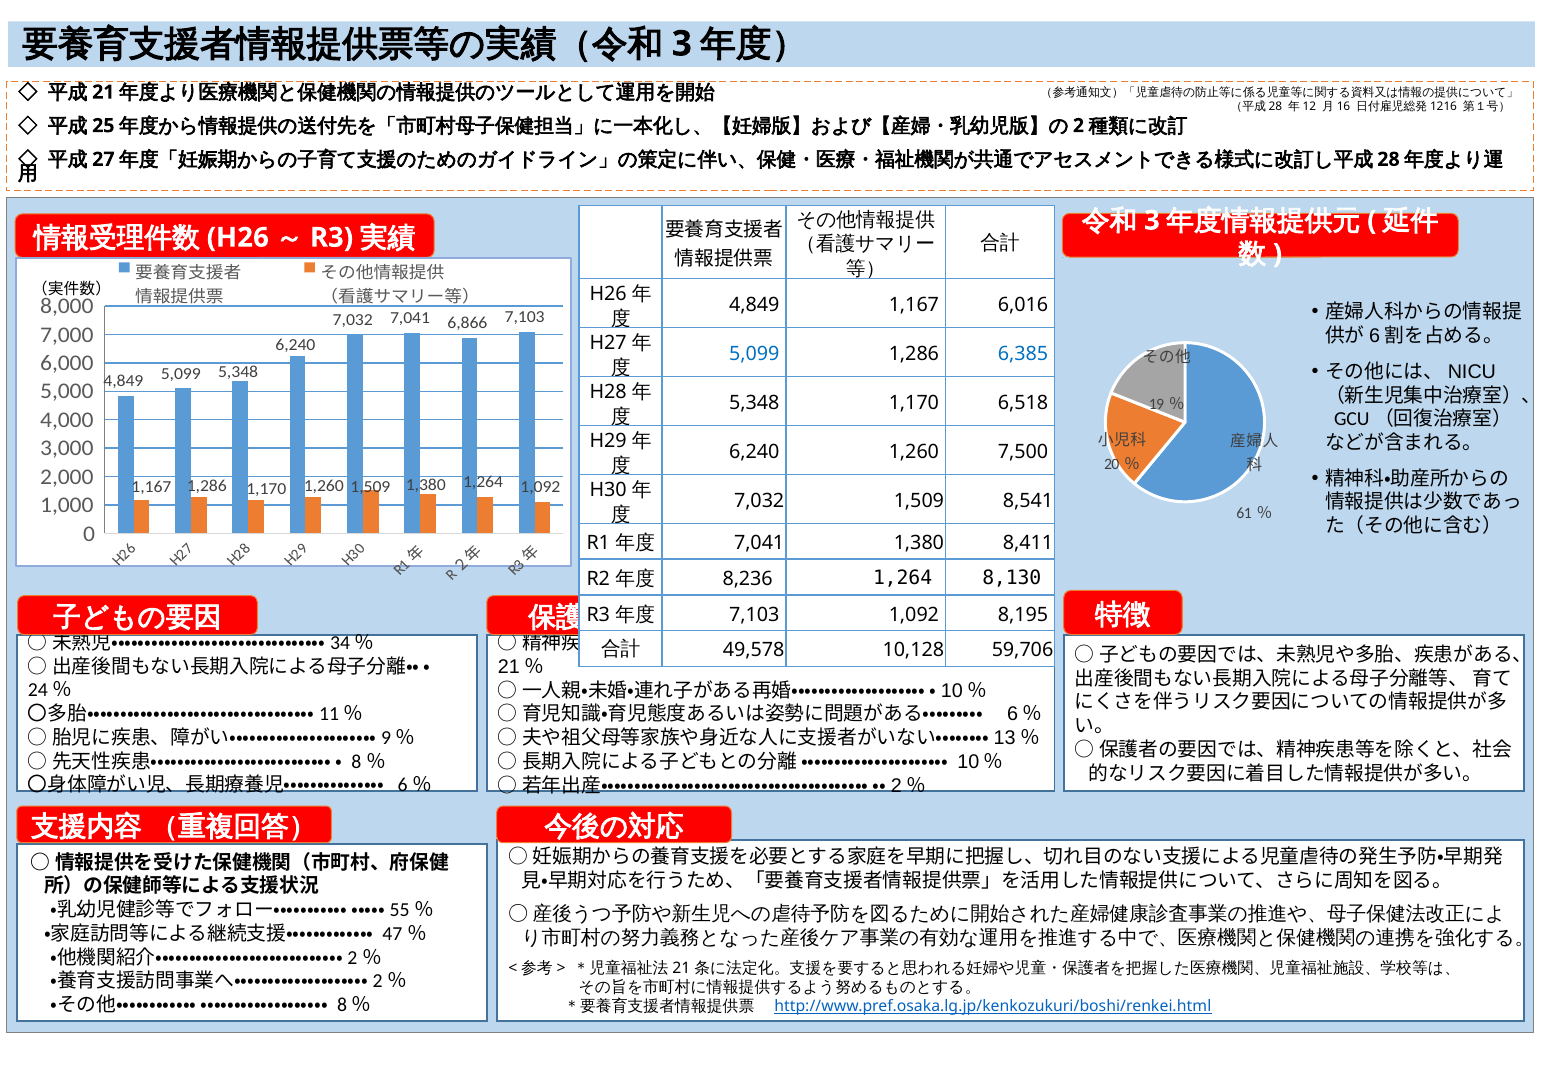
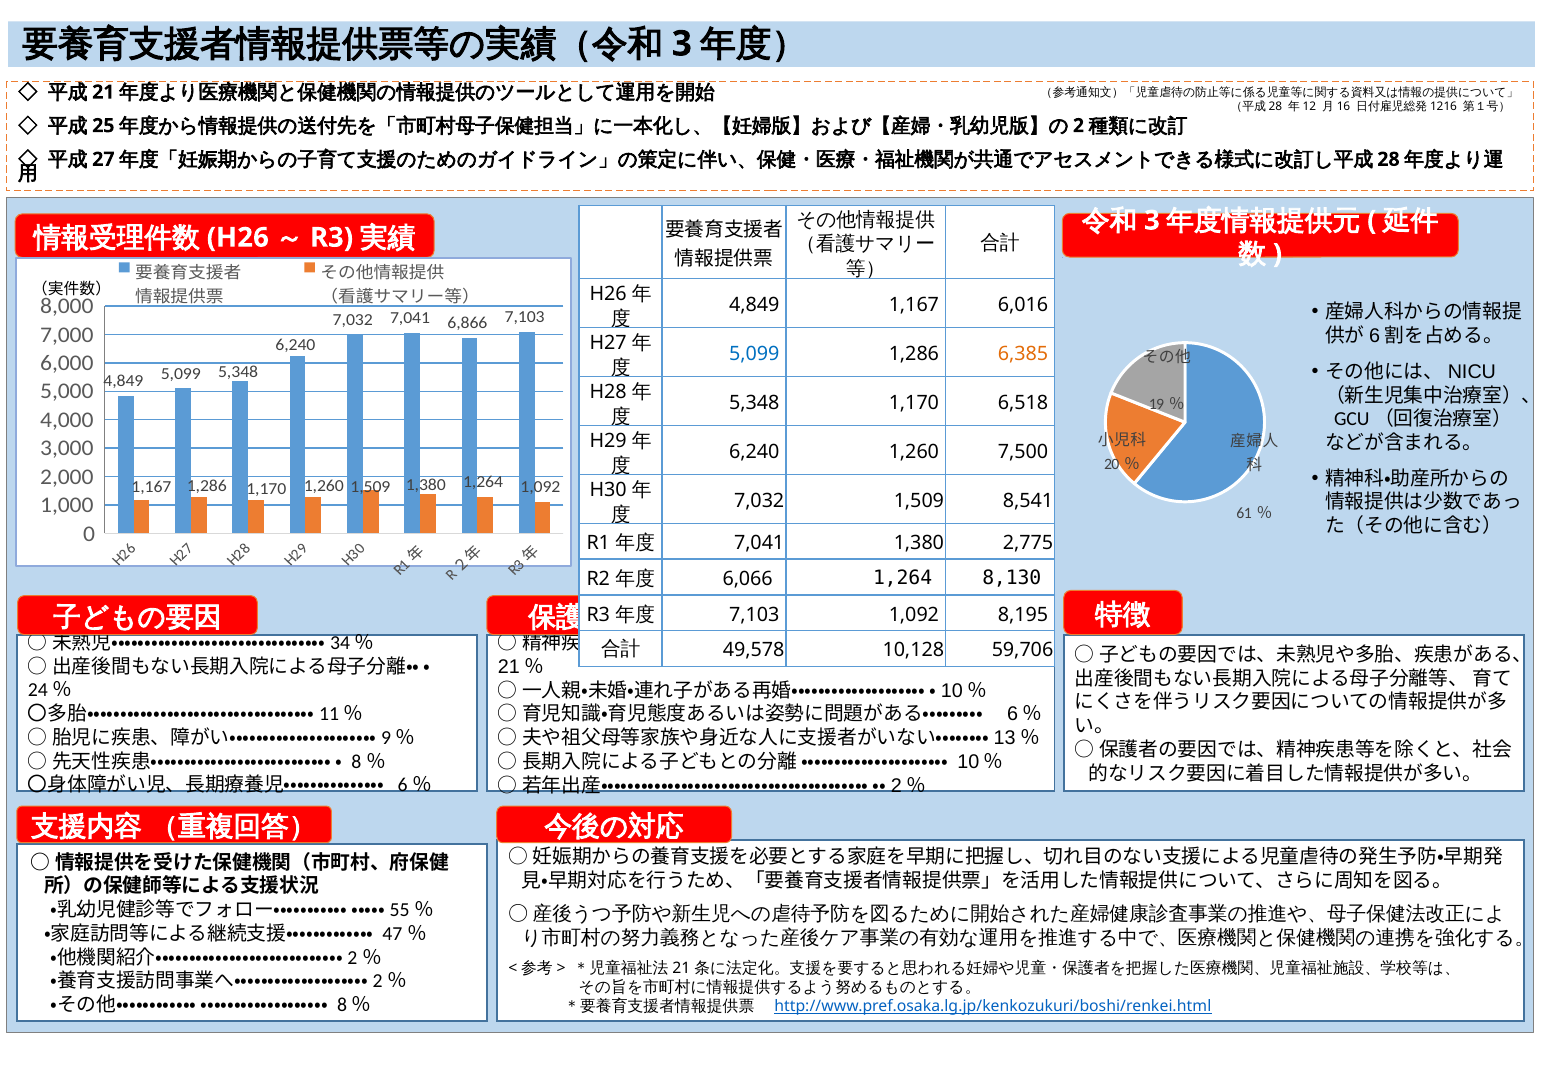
6,385 colour: blue -> orange (1023, 354)
8,411: 8,411 -> 2,775 (1028, 543)
8,236: 8,236 -> 6,066 (748, 579)
